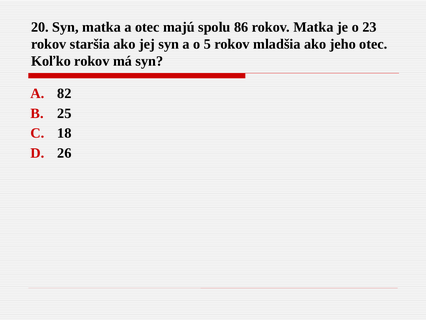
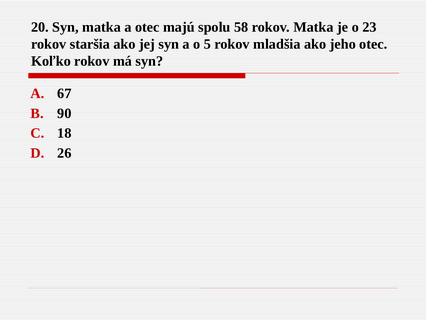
86: 86 -> 58 (241, 27)
82: 82 -> 67 (64, 93)
25: 25 -> 90 (64, 113)
